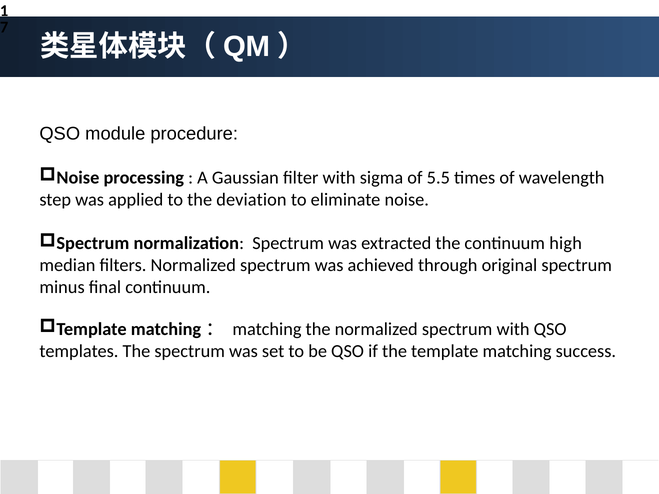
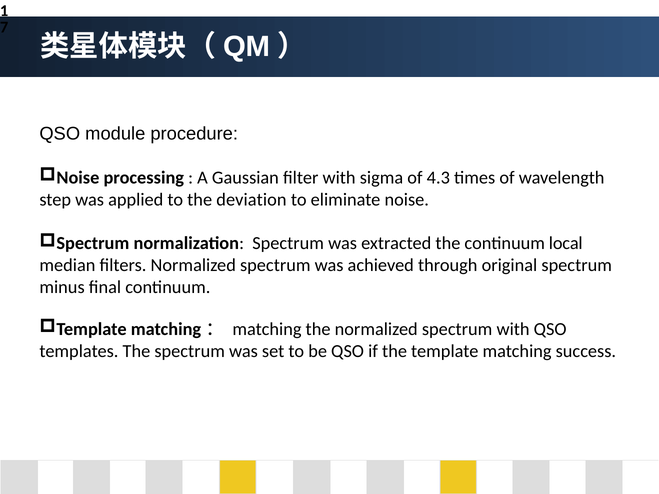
5.5: 5.5 -> 4.3 (438, 178)
high: high -> local (566, 244)
